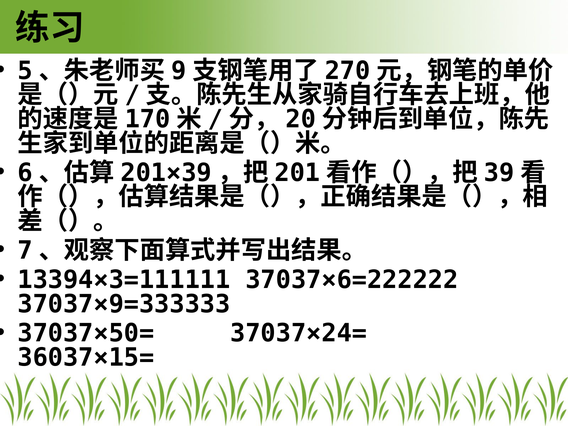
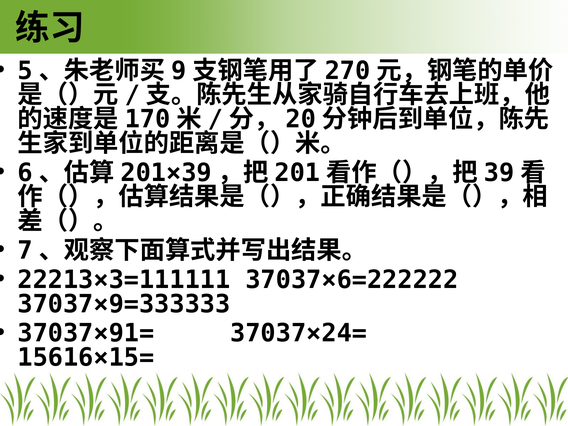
13394×3=111111: 13394×3=111111 -> 22213×3=111111 (124, 280)
37037×50=: 37037×50= -> 37037×91= (86, 333)
36037×15=: 36037×15= -> 15616×15= (86, 358)
